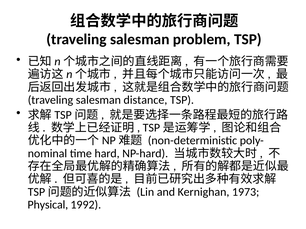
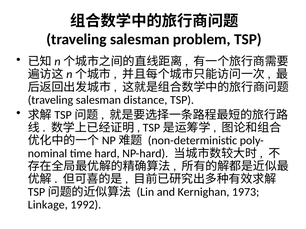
Physical: Physical -> Linkage (48, 205)
